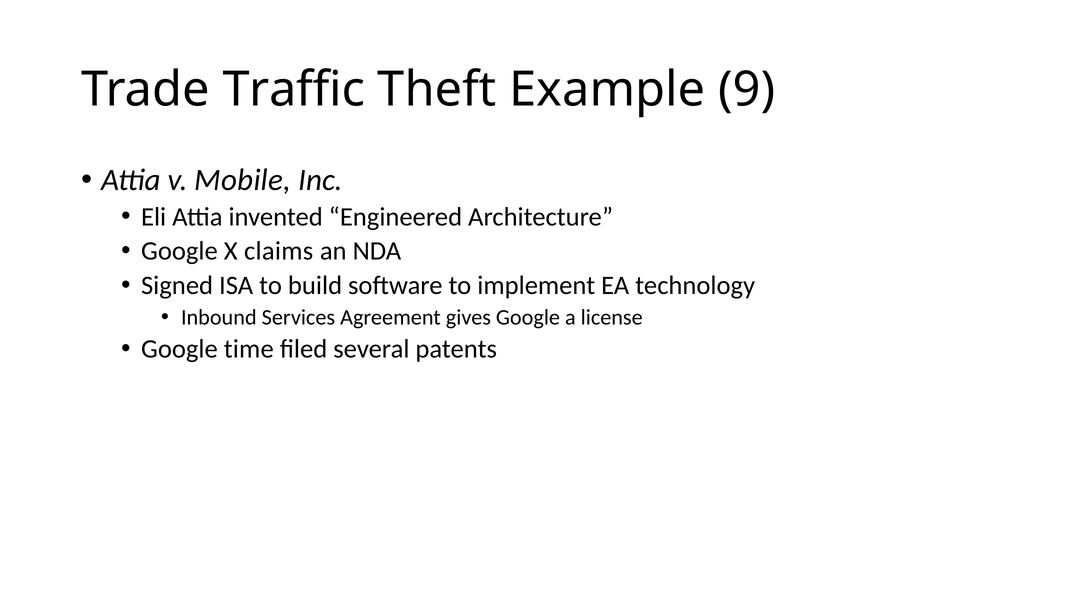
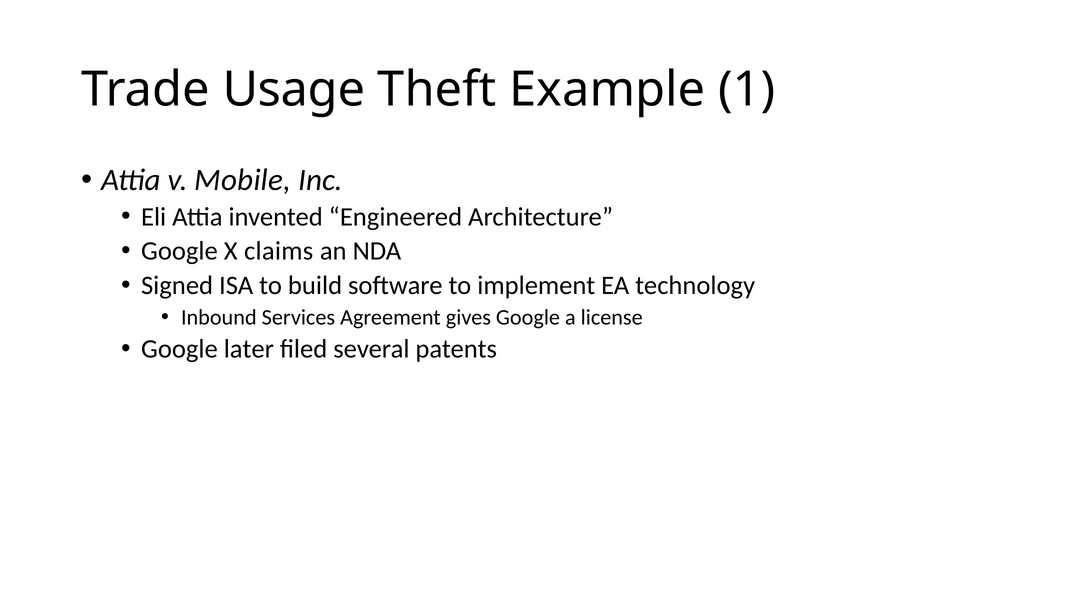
Traffic: Traffic -> Usage (294, 89)
9: 9 -> 1 (747, 89)
time: time -> later (249, 349)
